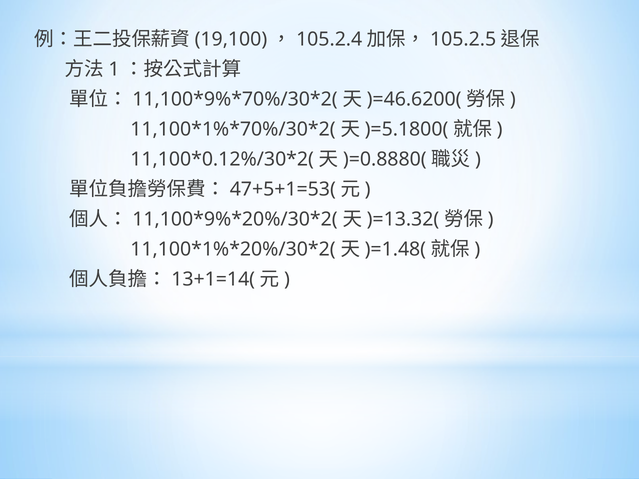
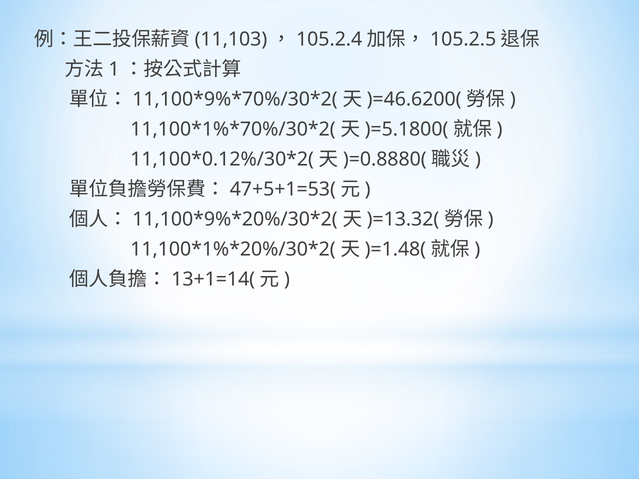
19,100: 19,100 -> 11,103 (231, 40)
